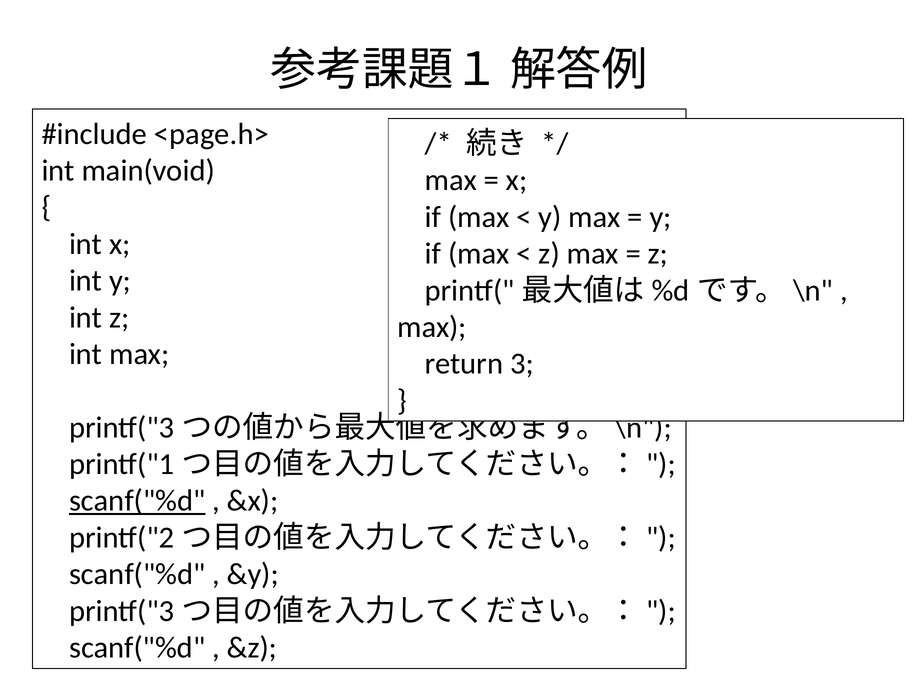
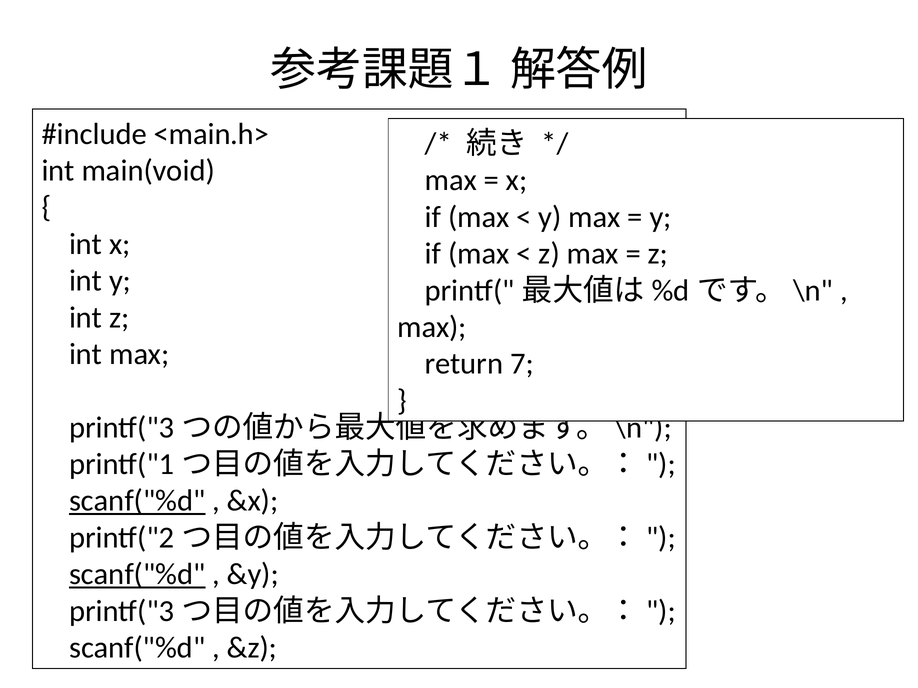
<page.h>: <page.h> -> <main.h> (212, 134)
3: 3 -> 7 (522, 364)
scanf("%d underline: none -> present (137, 575)
